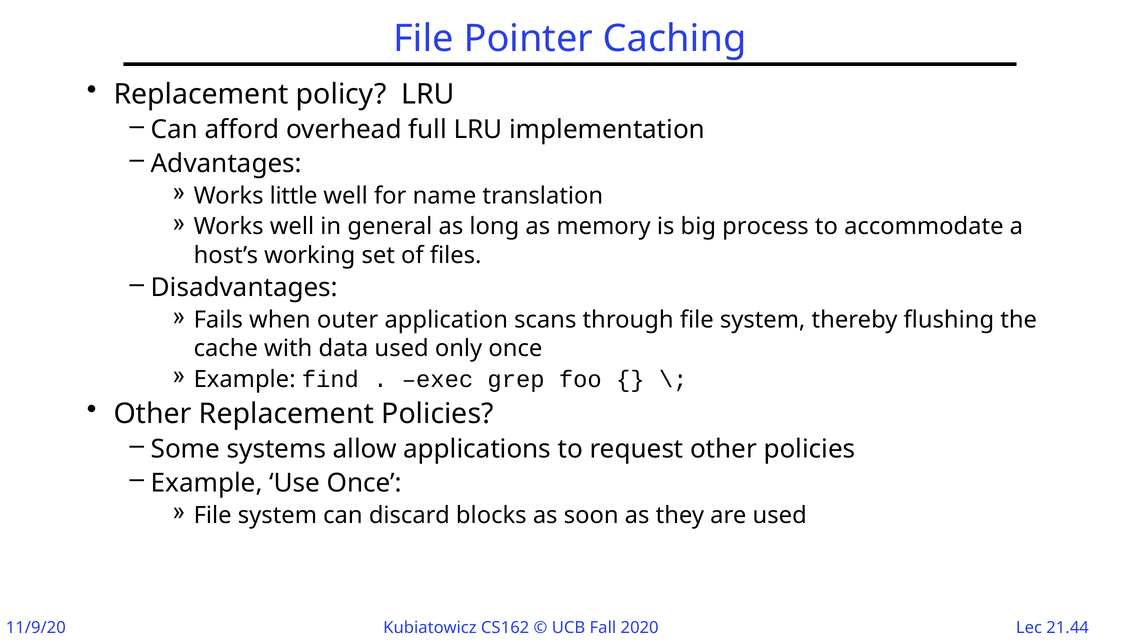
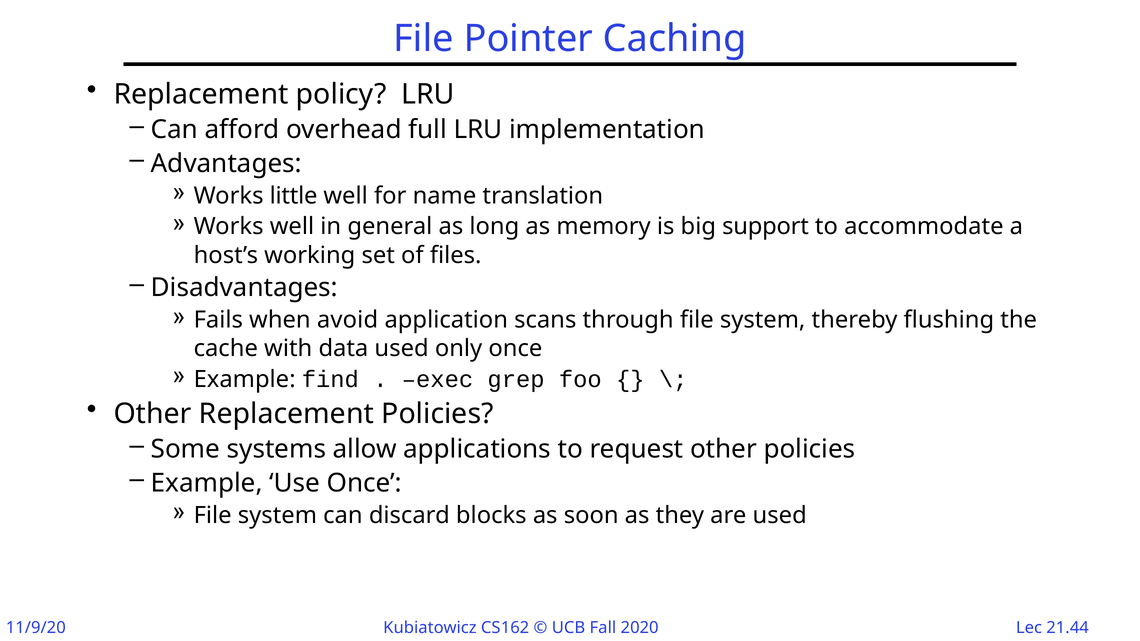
process: process -> support (766, 227)
outer: outer -> avoid (348, 320)
